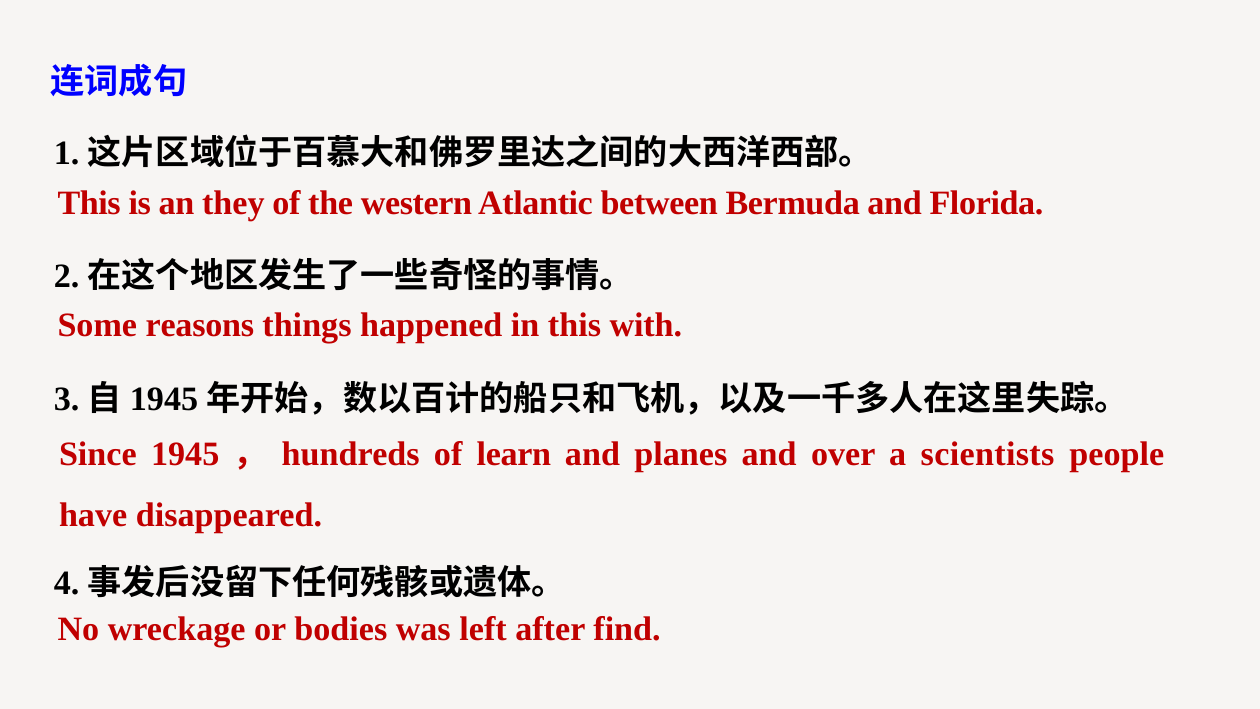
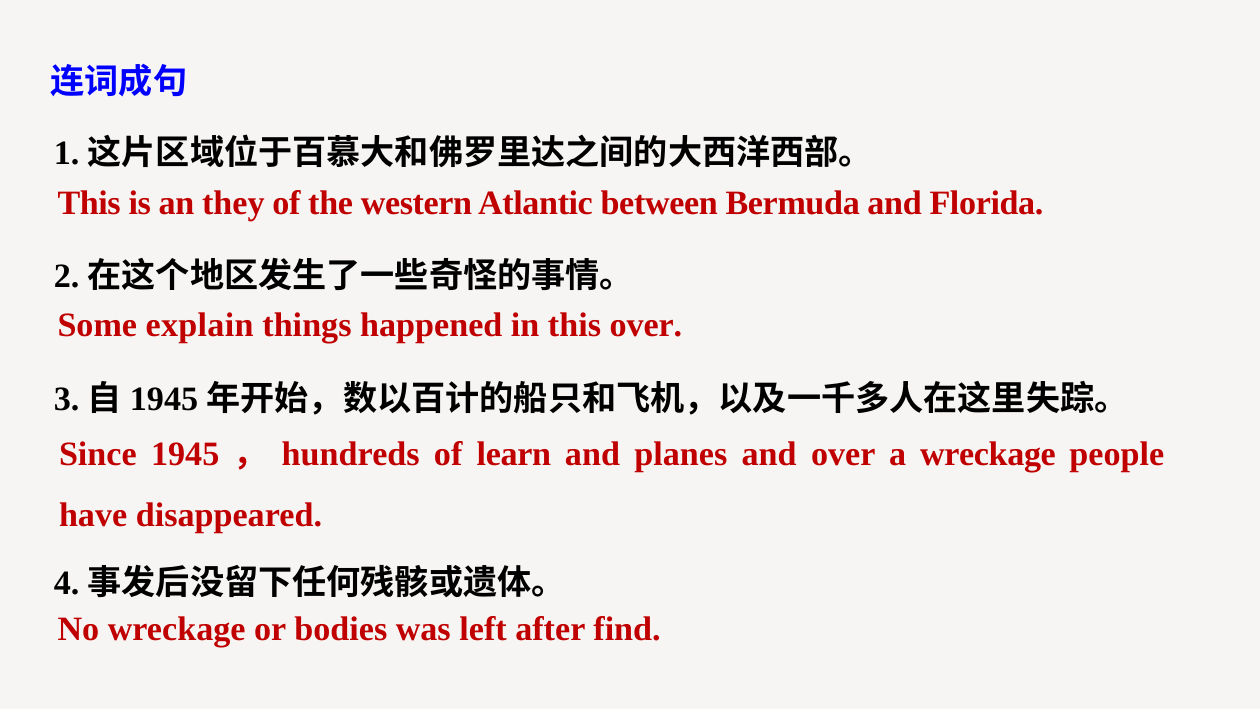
reasons: reasons -> explain (200, 325)
this with: with -> over (646, 325)
a scientists: scientists -> wreckage (988, 454)
